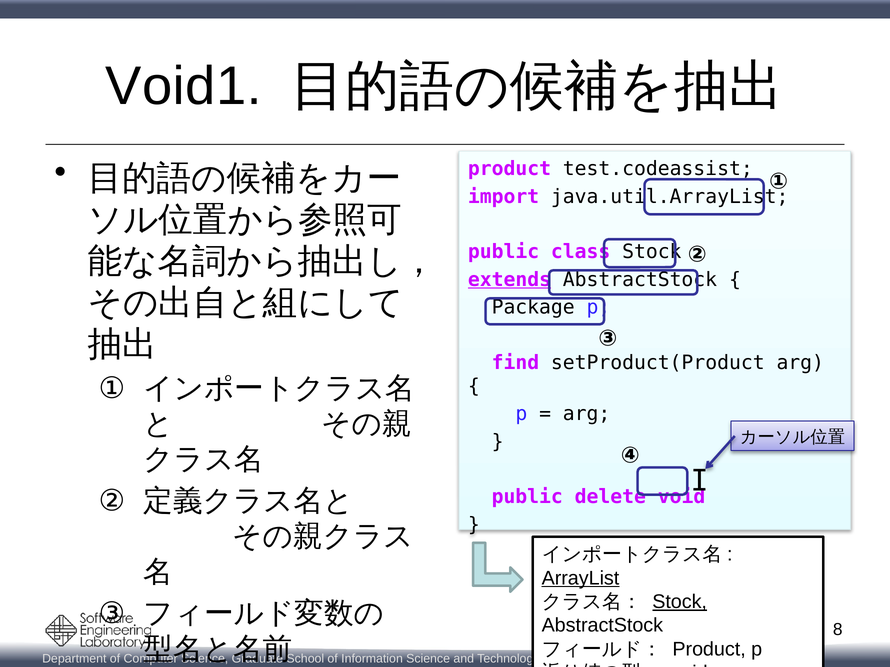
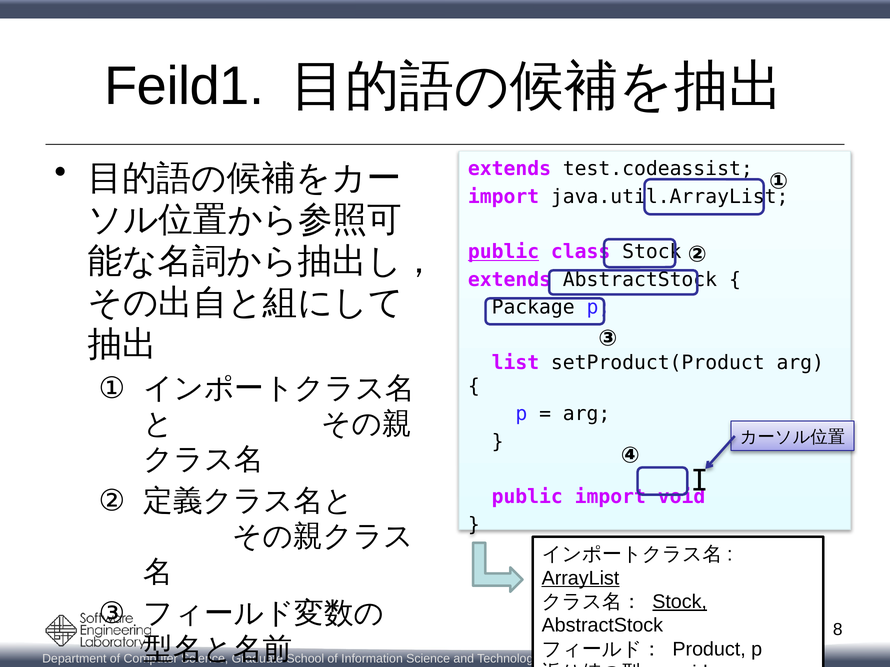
Void1: Void1 -> Feild1 (184, 86)
product: product -> extends (509, 169)
public underline: none -> present (504, 252)
extends underline: present -> none (509, 280)
find: find -> list (515, 363)
public delete: delete -> import (610, 497)
